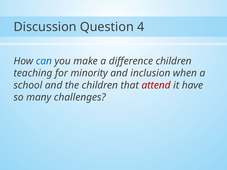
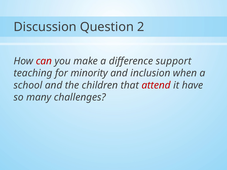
4: 4 -> 2 (141, 27)
can colour: blue -> red (44, 61)
difference children: children -> support (174, 61)
